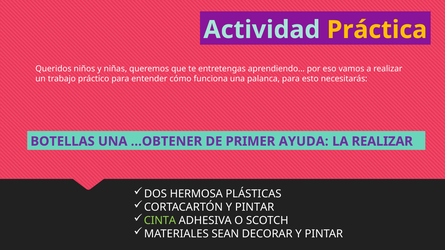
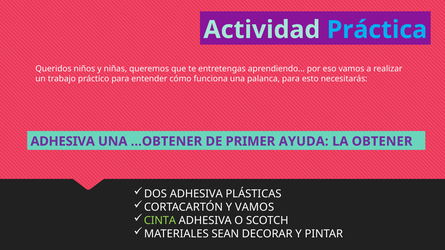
Práctica colour: yellow -> light blue (377, 30)
BOTELLAS: BOTELLAS -> ADHESIVA (63, 142)
LA REALIZAR: REALIZAR -> OBTENER (382, 142)
DOS HERMOSA: HERMOSA -> ADHESIVA (196, 194)
CORTACARTÓN Y PINTAR: PINTAR -> VAMOS (255, 207)
